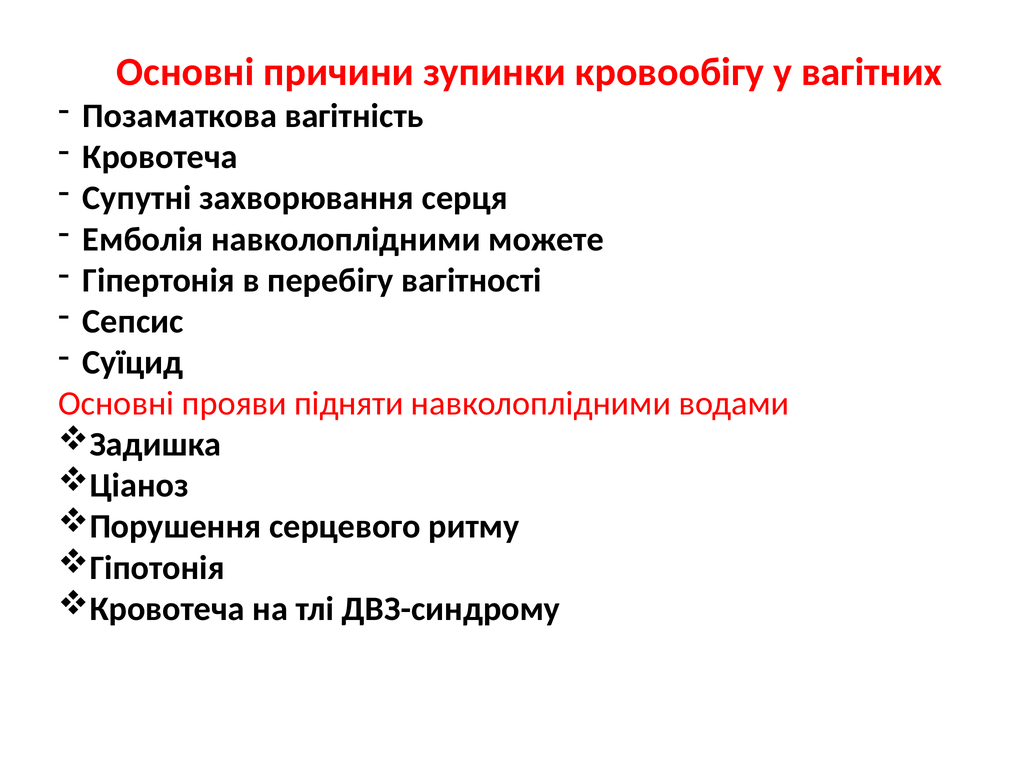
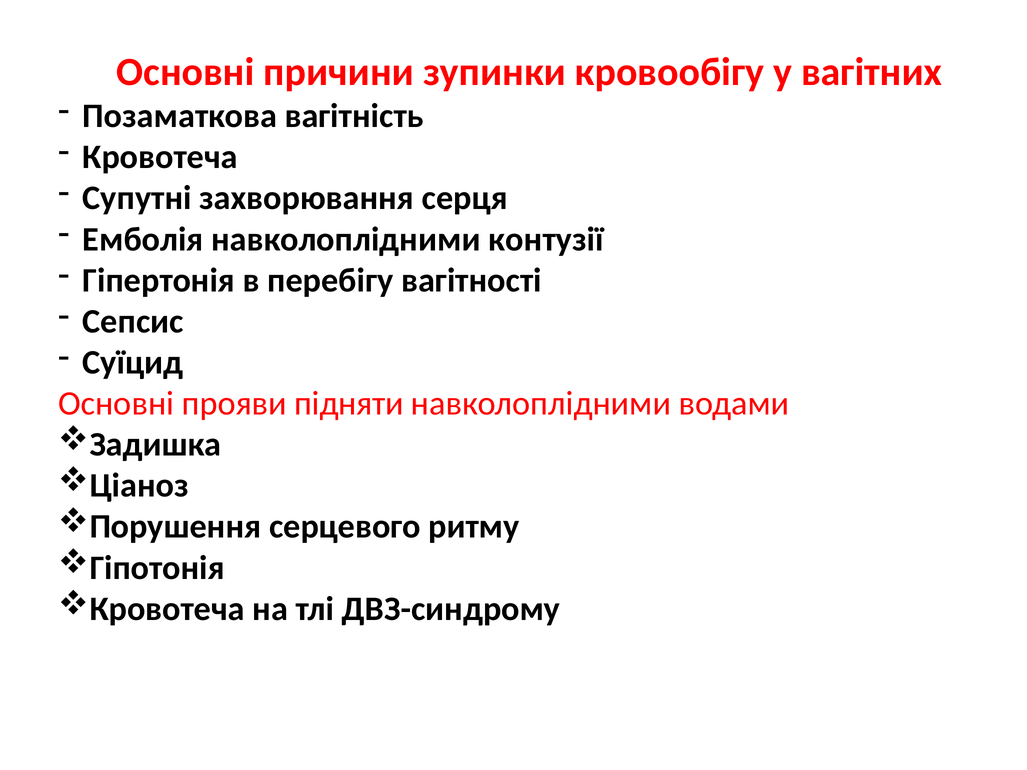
можете: можете -> контузії (546, 239)
